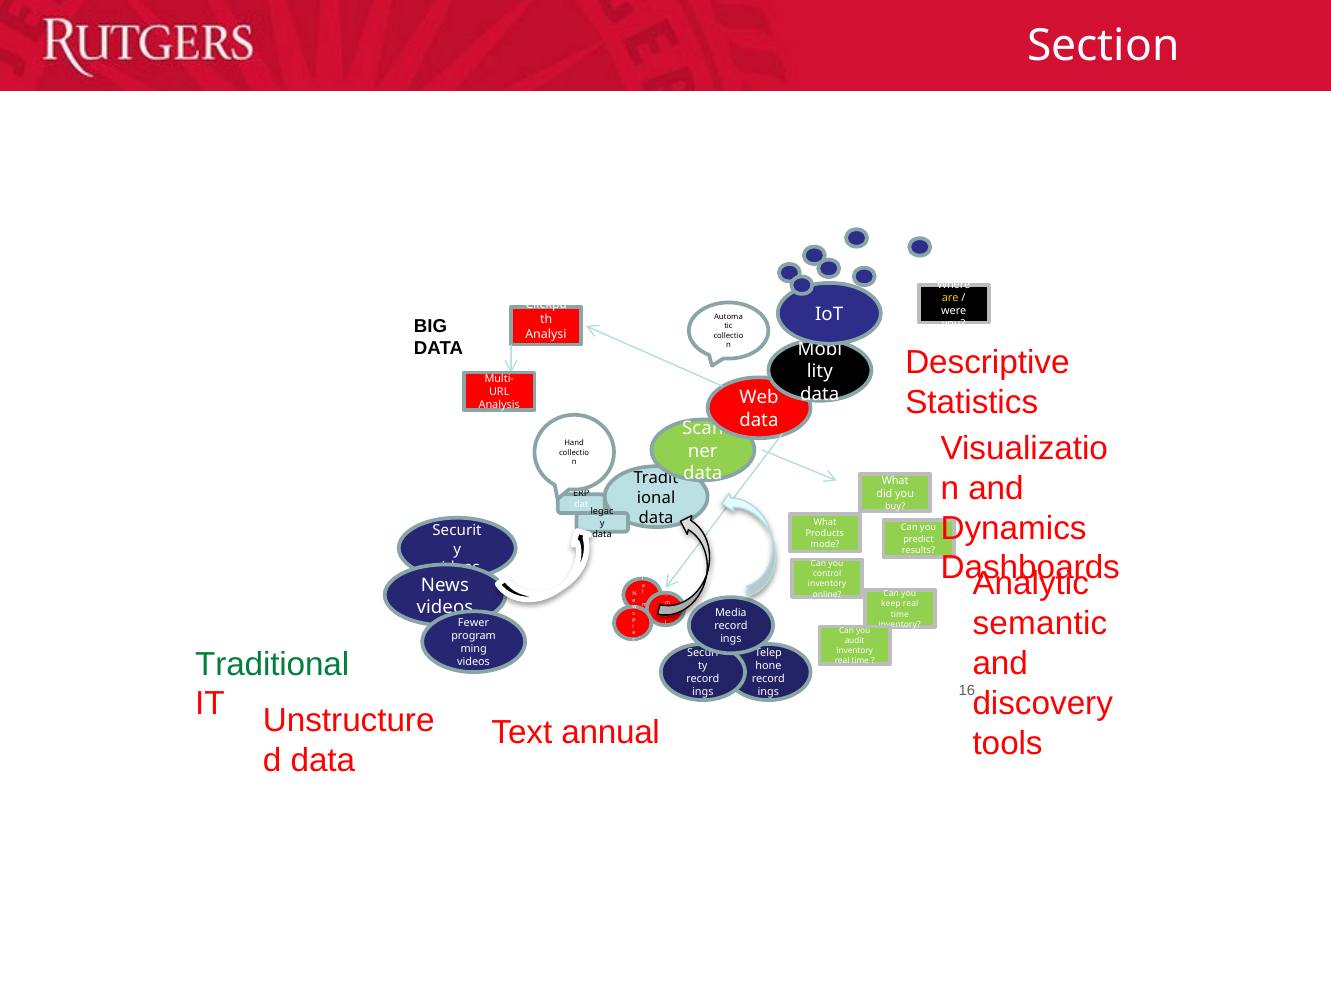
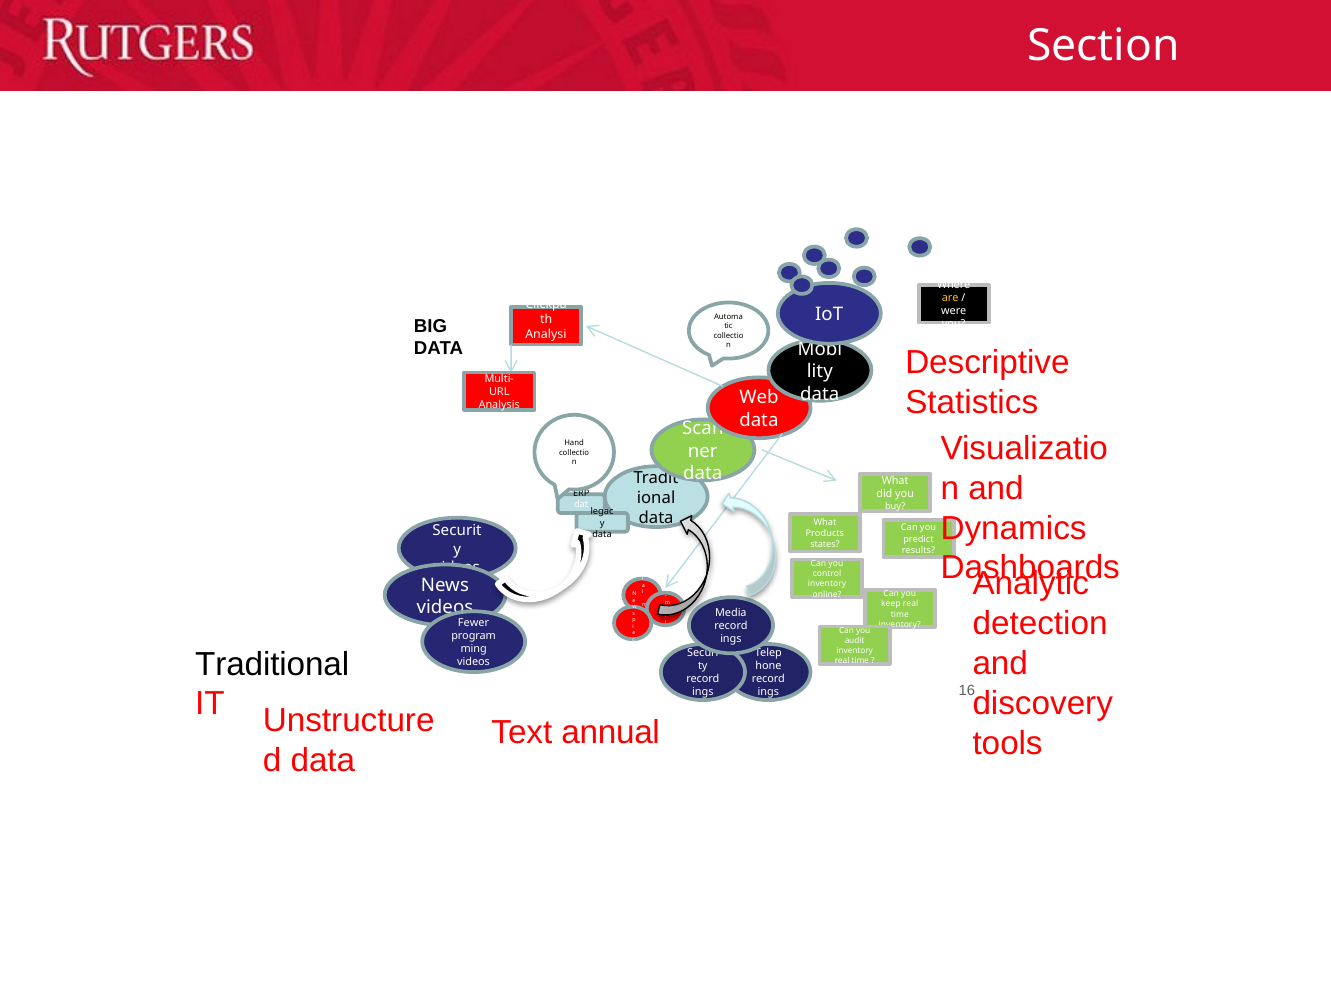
mode: mode -> states (825, 545)
semantic: semantic -> detection (1040, 624)
Traditional colour: green -> black (272, 664)
